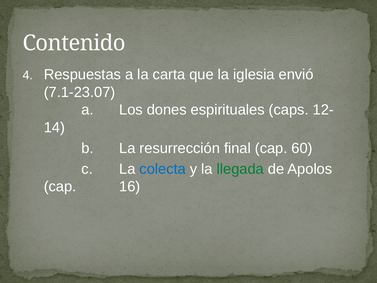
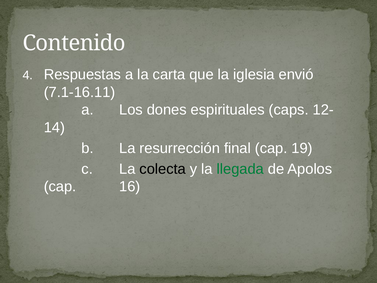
7.1-23.07: 7.1-23.07 -> 7.1-16.11 (80, 92)
60: 60 -> 19 (302, 148)
colecta colour: blue -> black (163, 169)
